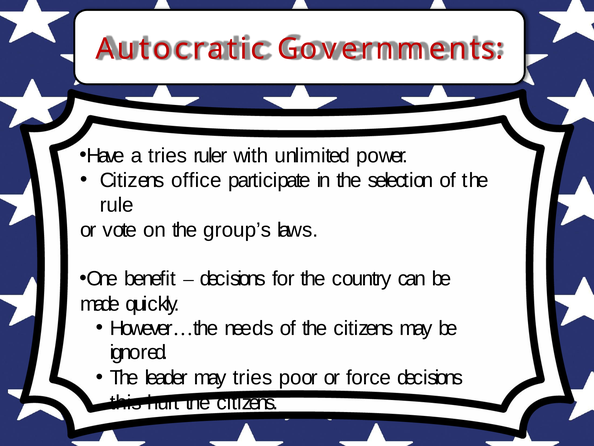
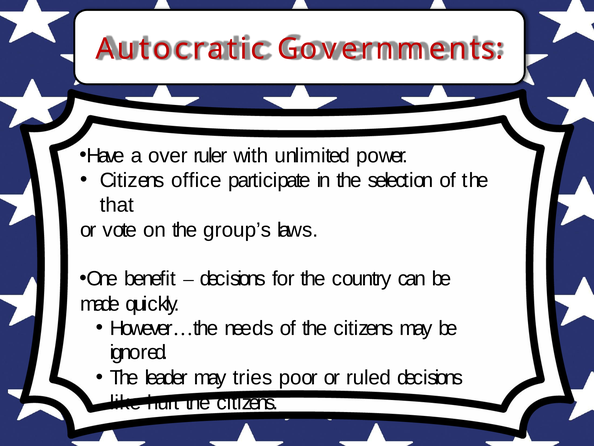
a tries: tries -> over (168, 155)
rule: rule -> that (117, 205)
force: force -> ruled (369, 377)
this: this -> like (126, 402)
